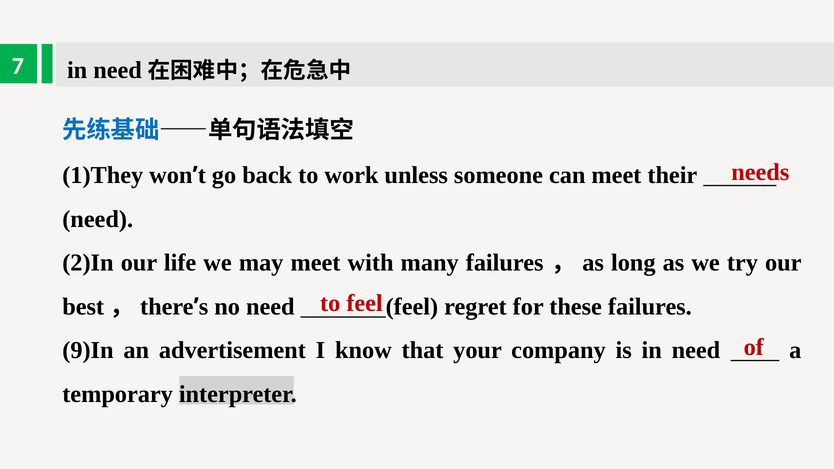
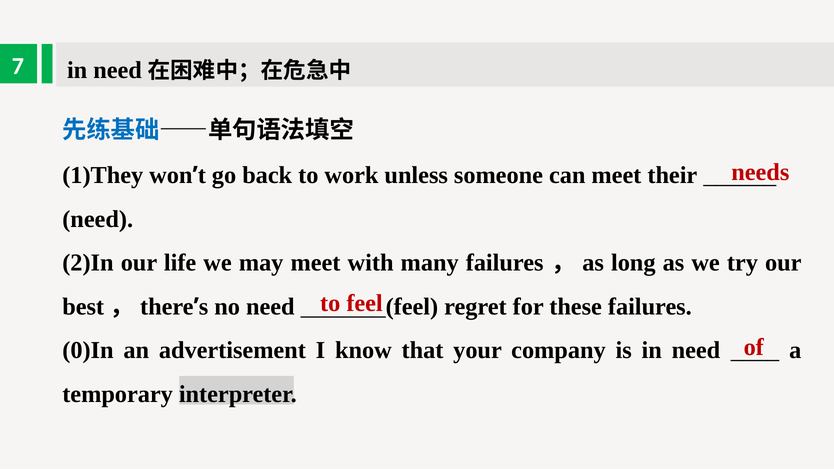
9)In: 9)In -> 0)In (88, 351)
